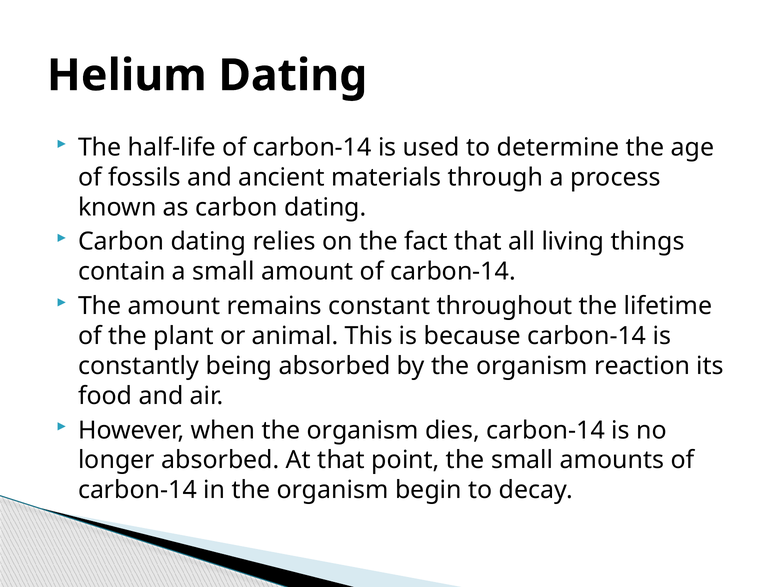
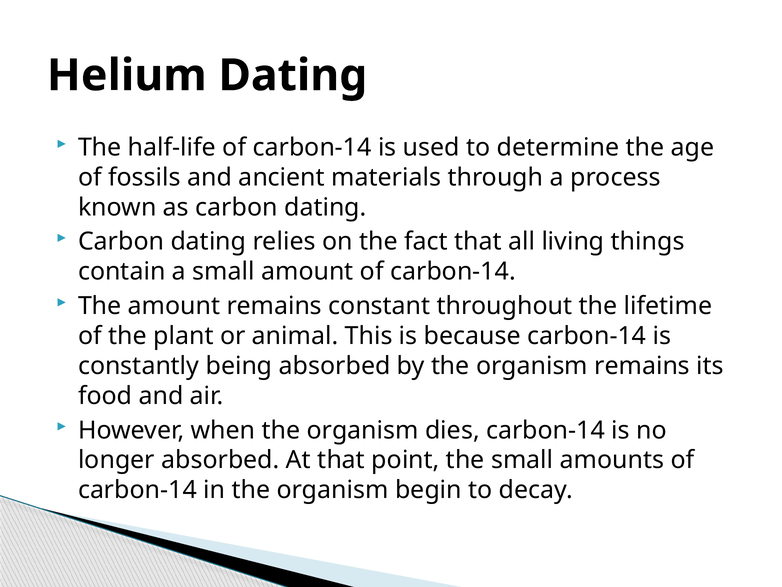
organism reaction: reaction -> remains (642, 366)
